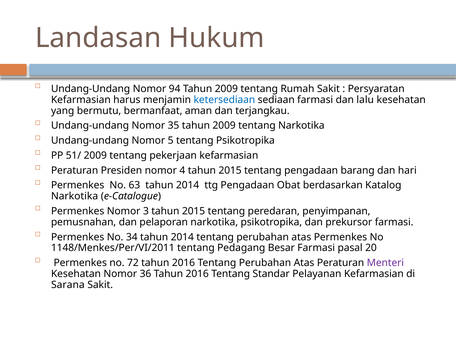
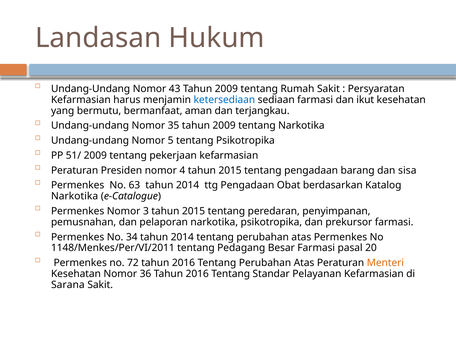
94: 94 -> 43 (175, 89)
lalu: lalu -> ikut (365, 100)
hari: hari -> sisa (407, 170)
Menteri colour: purple -> orange (385, 263)
